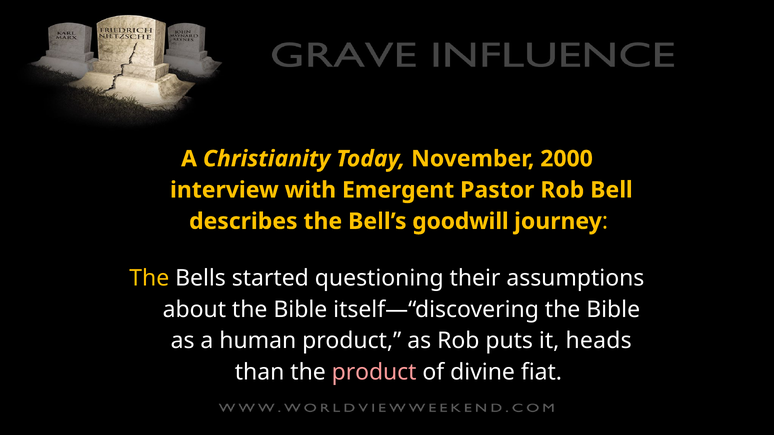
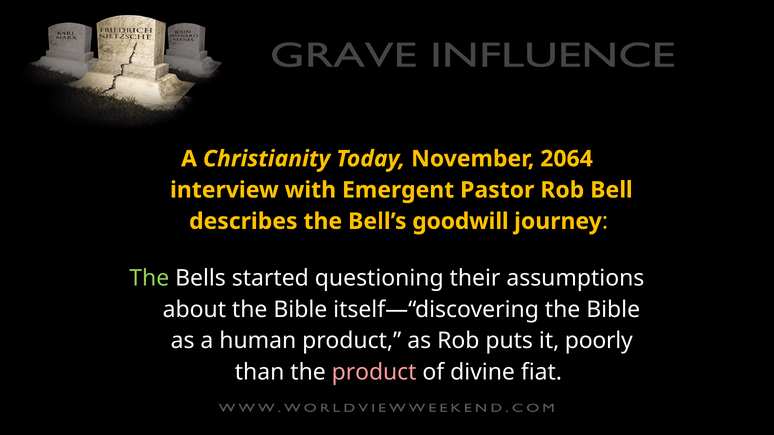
2000: 2000 -> 2064 (567, 159)
The colour: yellow -> light green (149, 279)
heads: heads -> poorly (599, 341)
